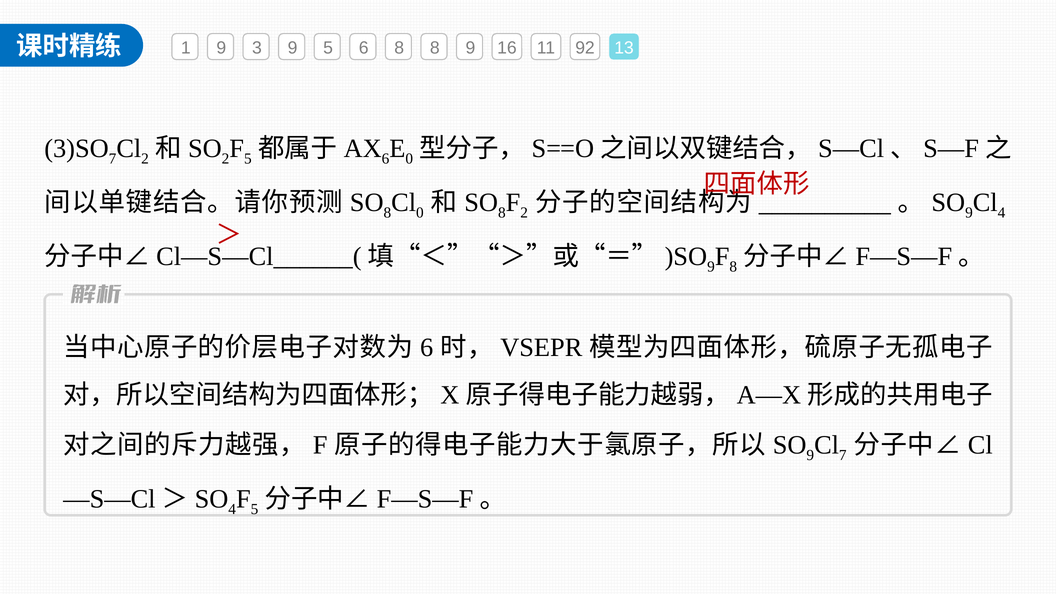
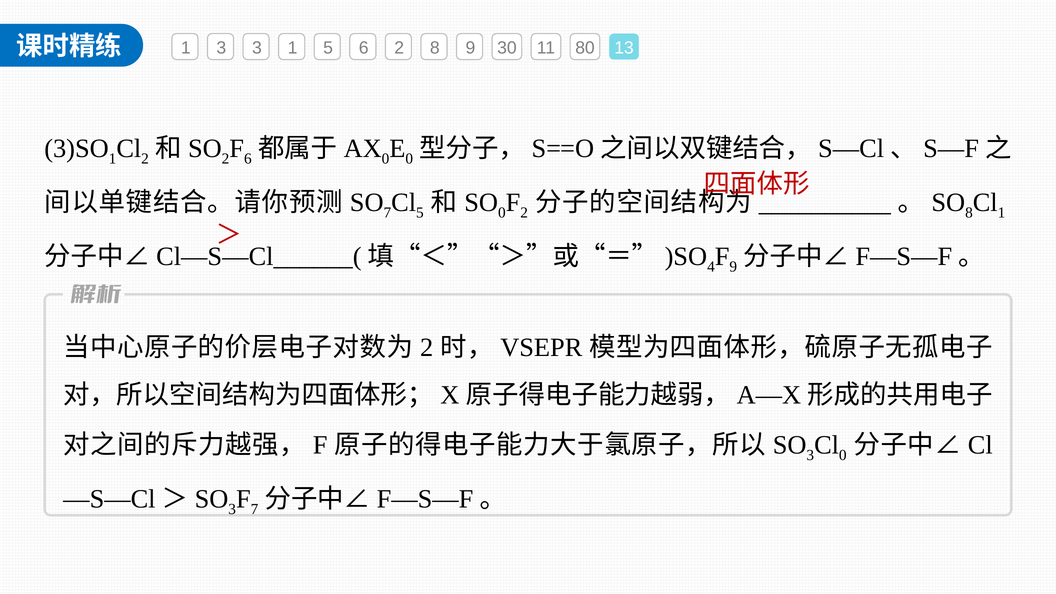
1 9: 9 -> 3 (221, 48)
3 9: 9 -> 1 (293, 48)
6 8: 8 -> 2 (399, 48)
16: 16 -> 30 (507, 48)
92: 92 -> 80 (585, 48)
7: 7 -> 1 (113, 159)
5: 5 -> 6 (248, 159)
6: 6 -> 0 (386, 159)
8: 8 -> 7 (387, 213)
0: 0 -> 5 (420, 213)
8: 8 -> 0 (502, 213)
9: 9 -> 8 (969, 213)
4: 4 -> 1 (1001, 213)
9: 9 -> 4 (711, 267)
8: 8 -> 9 (733, 267)
6: 6 -> 2 (427, 348)
9: 9 -> 3 (810, 455)
7: 7 -> 0 (843, 455)
4: 4 -> 3 (232, 509)
5: 5 -> 7 (255, 509)
